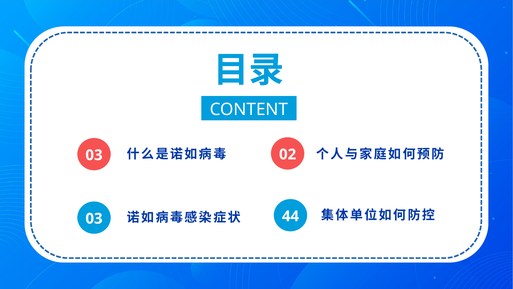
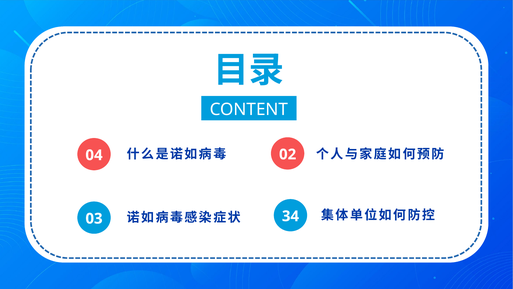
3: 3 -> 4 (98, 155)
44: 44 -> 34 (290, 216)
